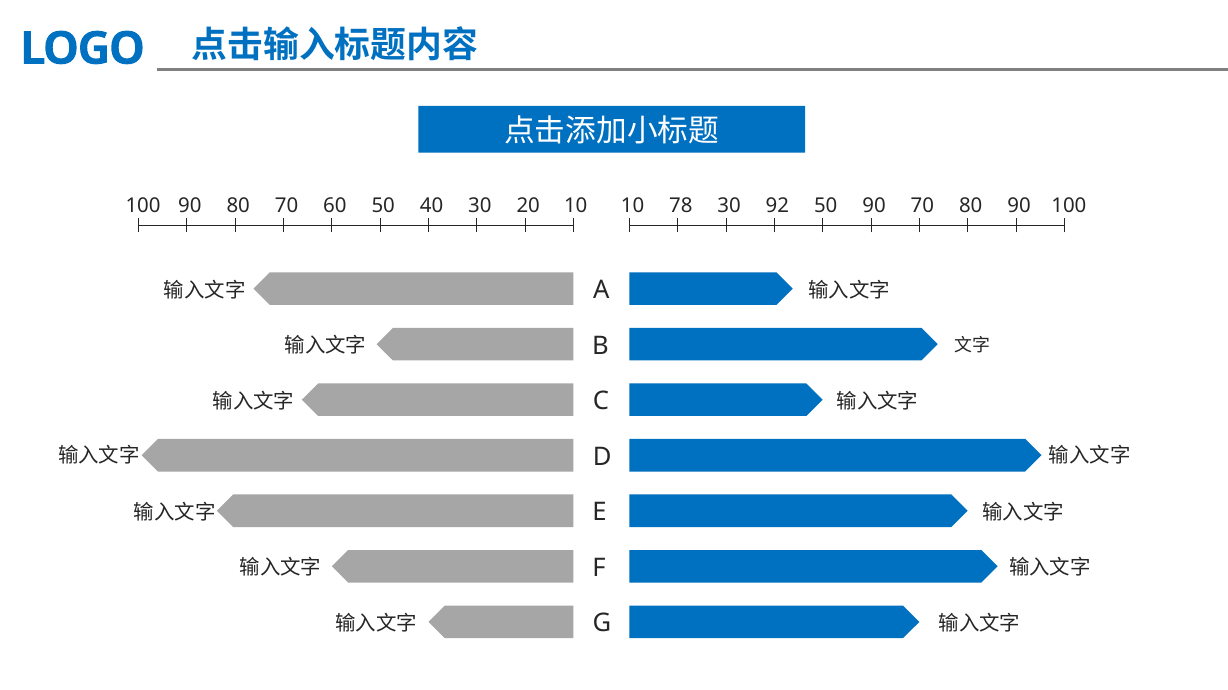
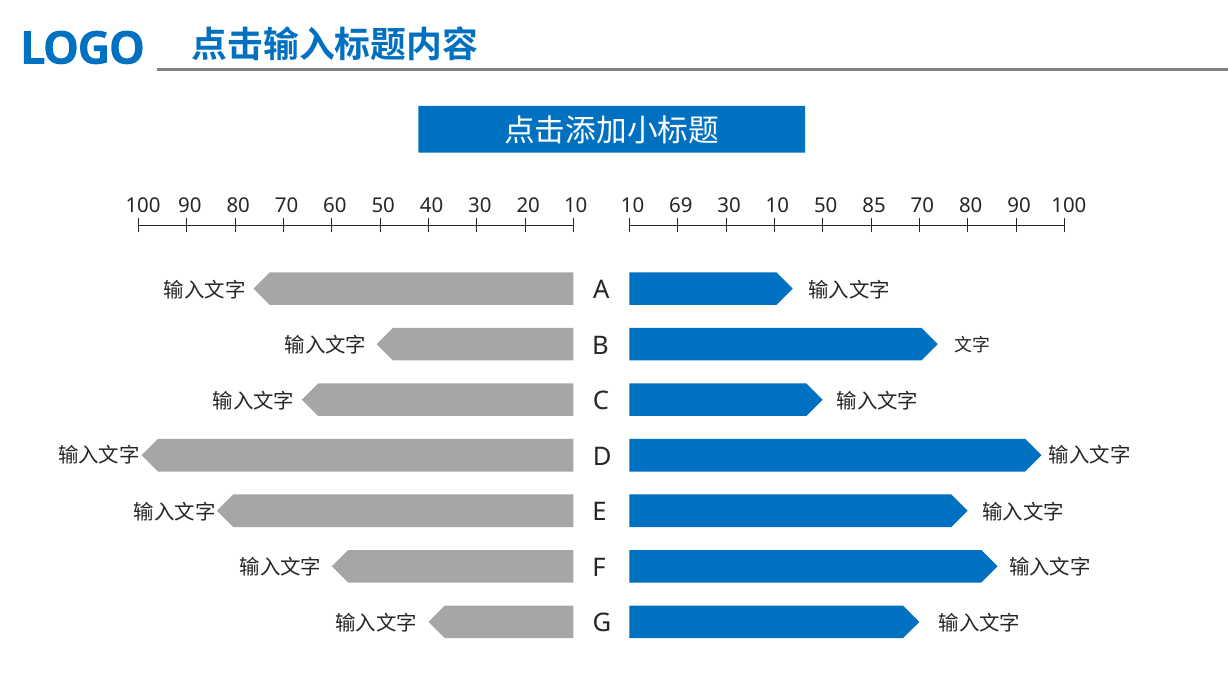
78: 78 -> 69 (681, 206)
30 92: 92 -> 10 (777, 206)
50 90: 90 -> 85 (874, 206)
